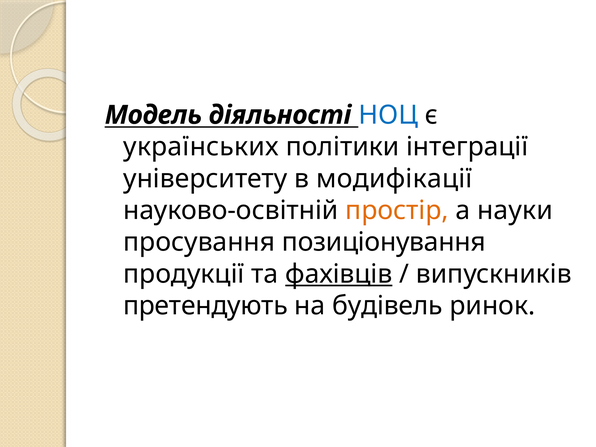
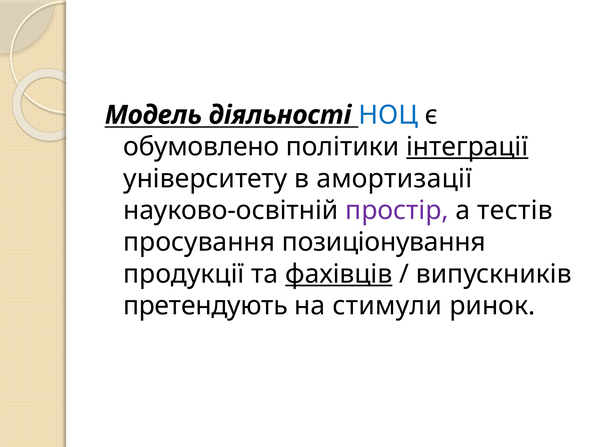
українських: українських -> обумовлено (201, 147)
інтеграції underline: none -> present (467, 147)
модифікації: модифікації -> амортизації (394, 179)
простір colour: orange -> purple (397, 210)
науки: науки -> тестів (515, 210)
будівель: будівель -> стимули (387, 306)
